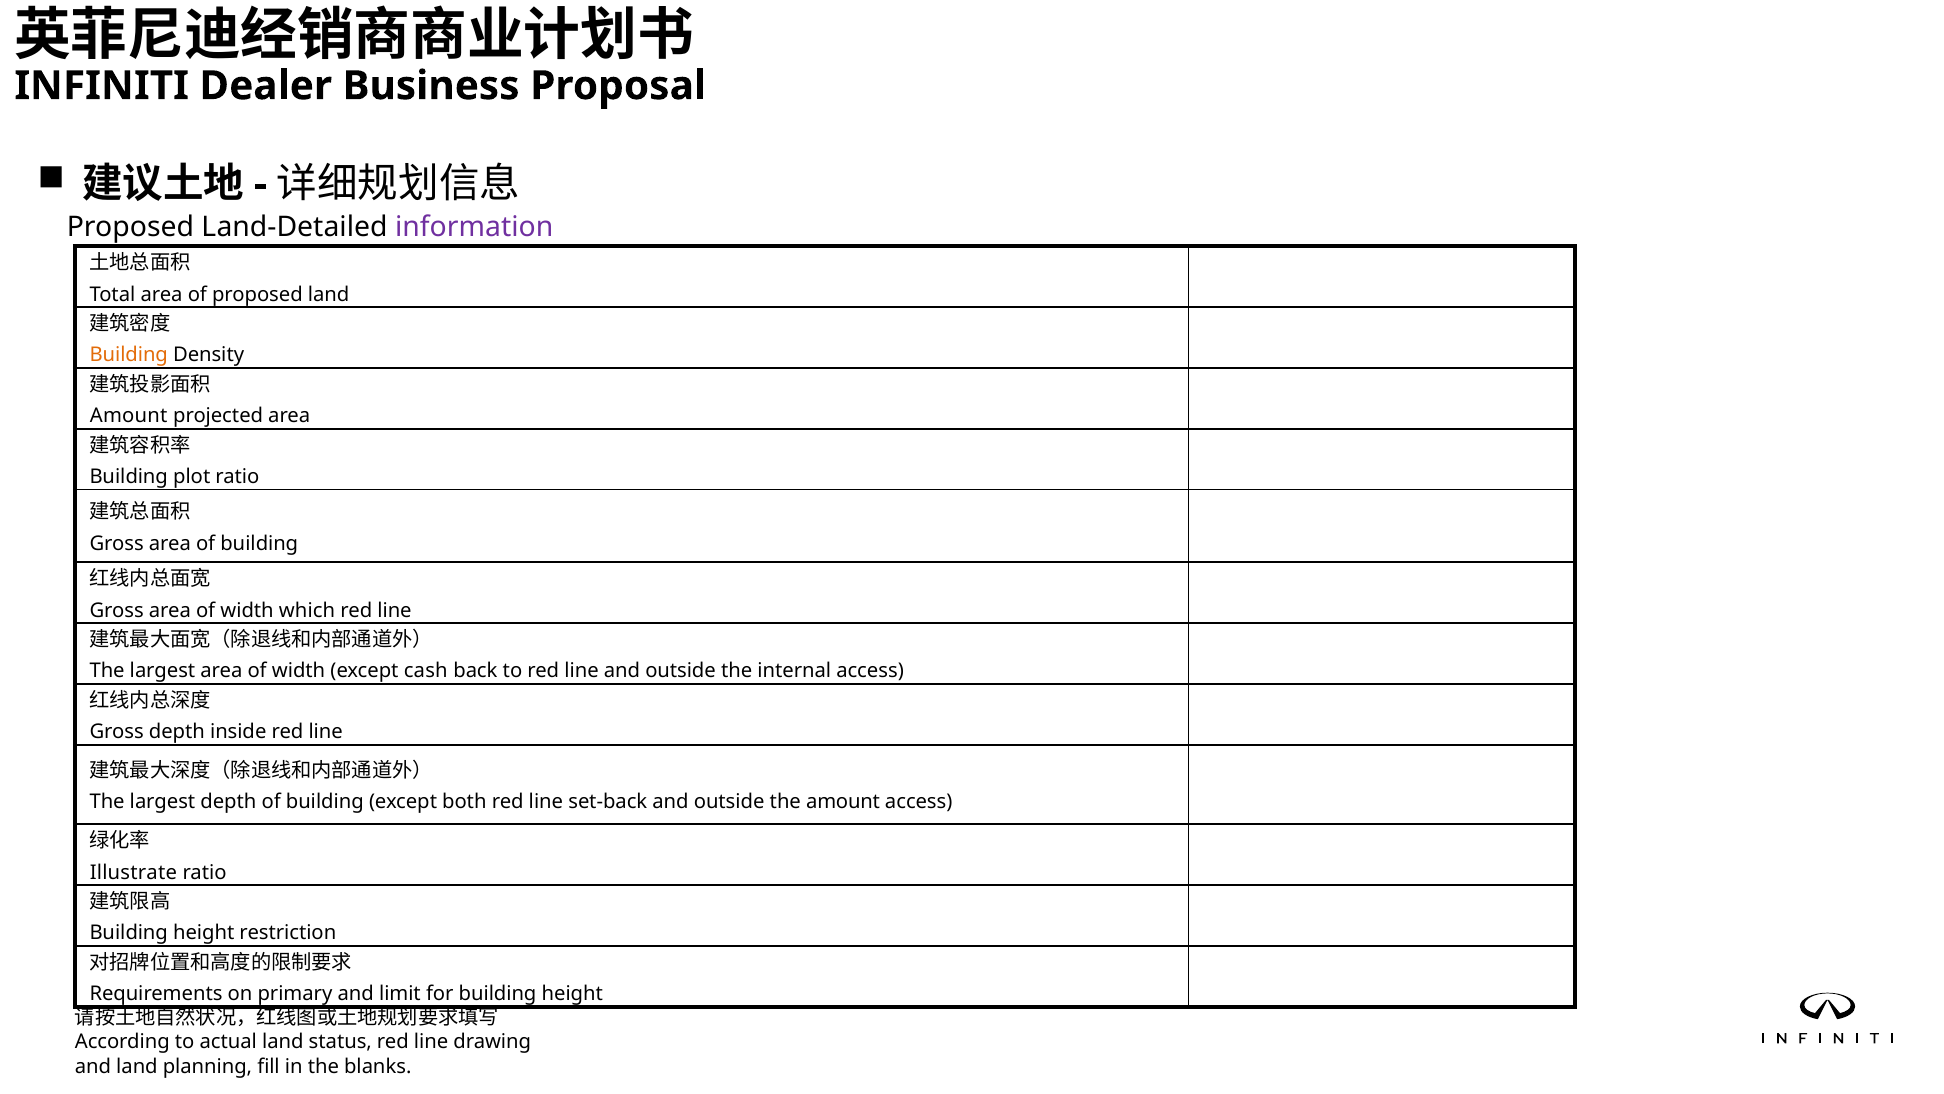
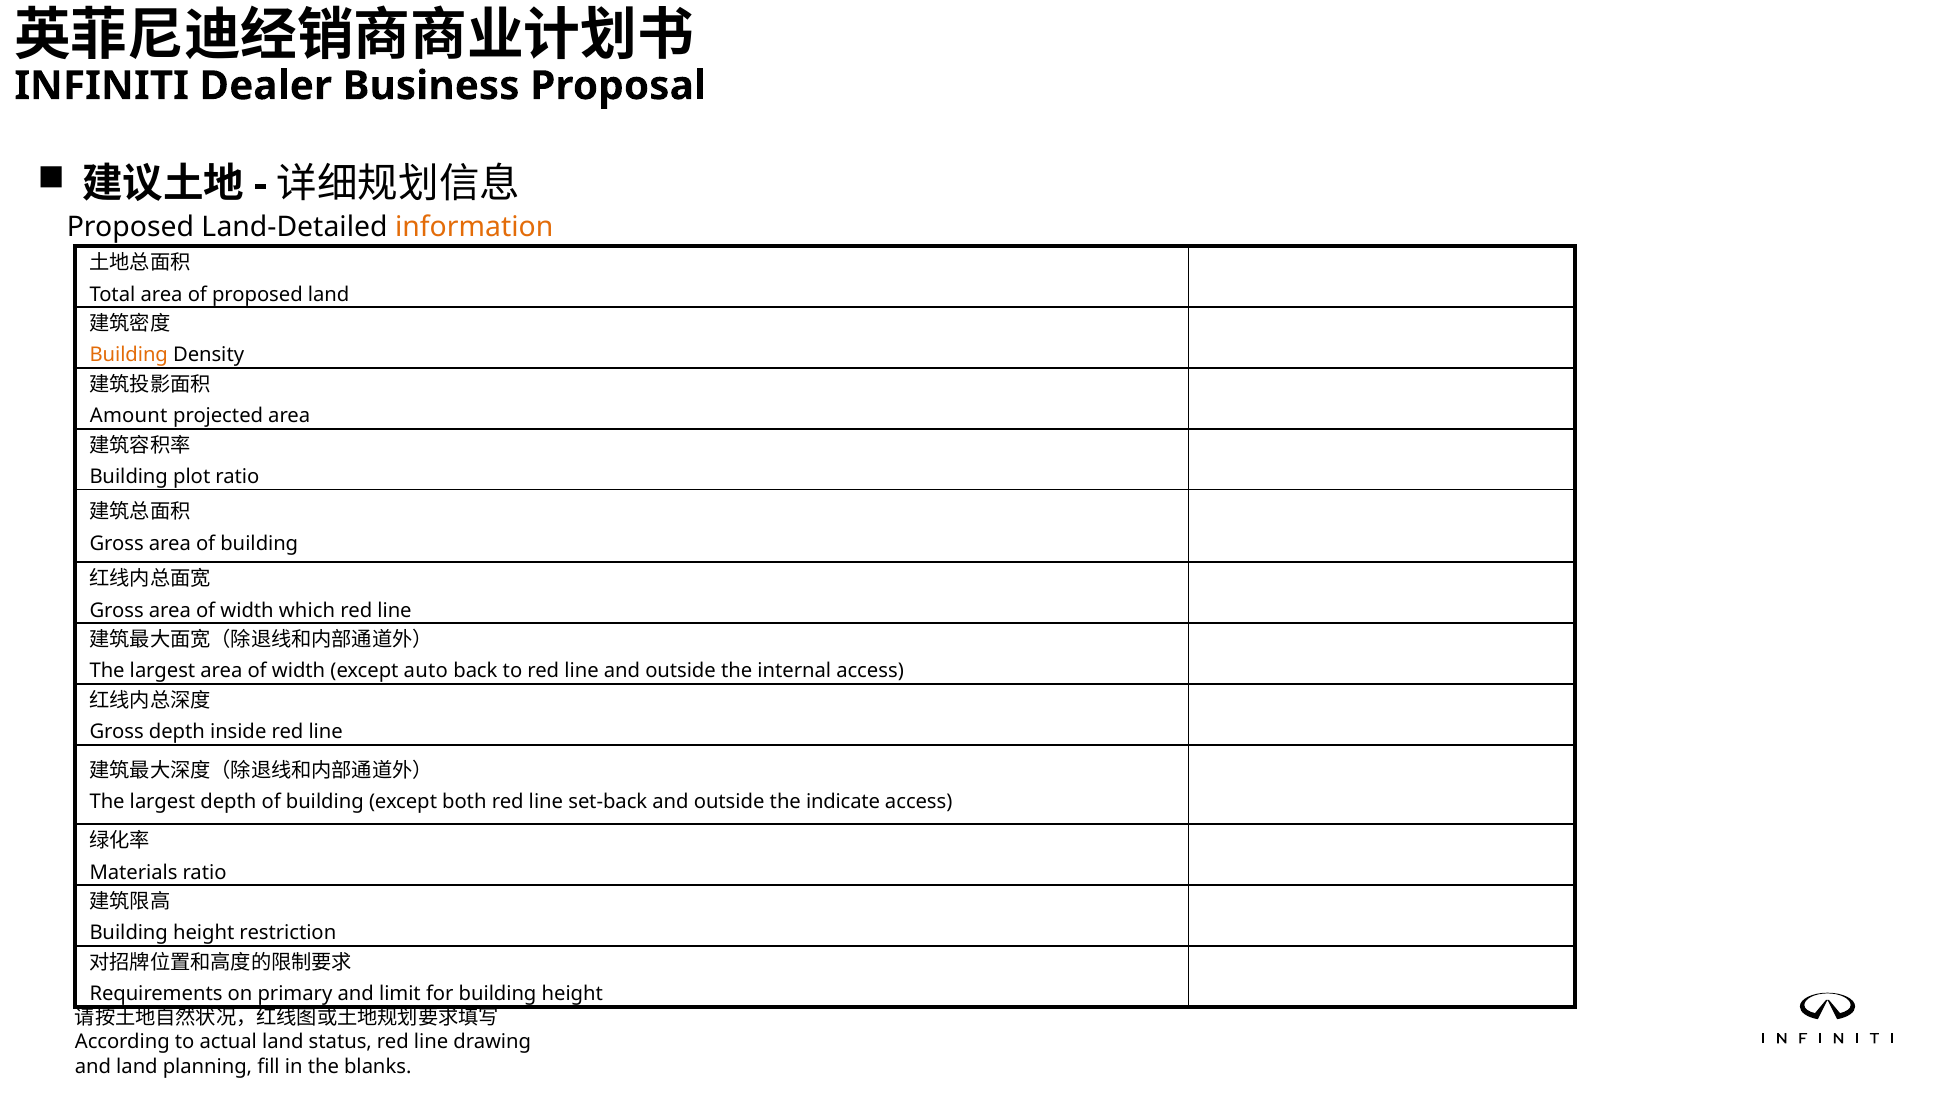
information colour: purple -> orange (474, 227)
cash: cash -> auto (426, 671)
the amount: amount -> indicate (843, 802)
Illustrate: Illustrate -> Materials (134, 872)
